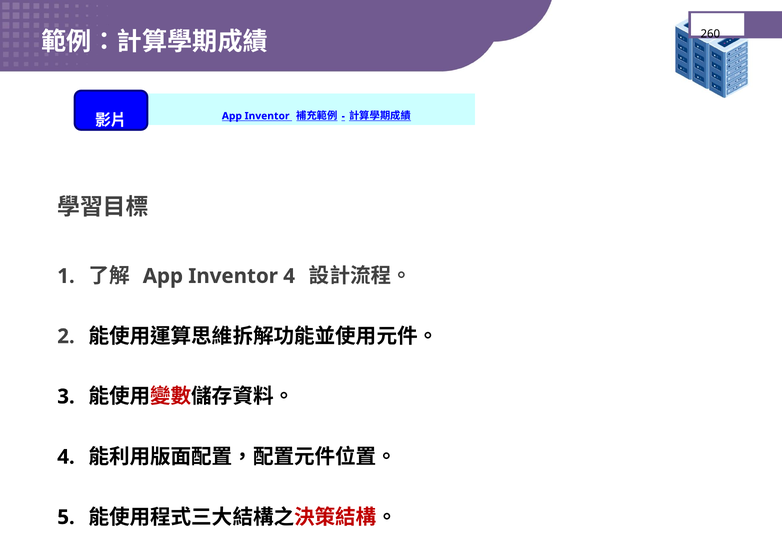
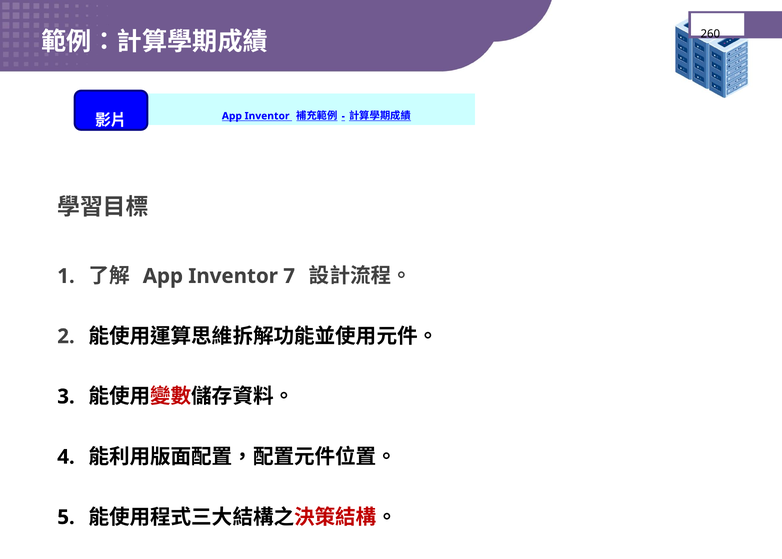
Inventor 4: 4 -> 7 (289, 276)
